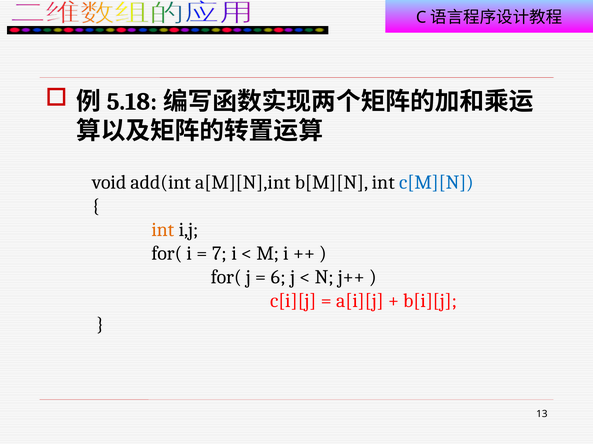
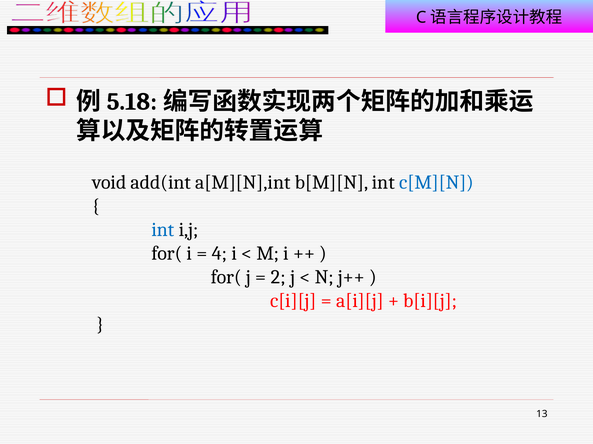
int colour: orange -> blue (163, 230)
7: 7 -> 4 (219, 254)
6: 6 -> 2 (278, 277)
